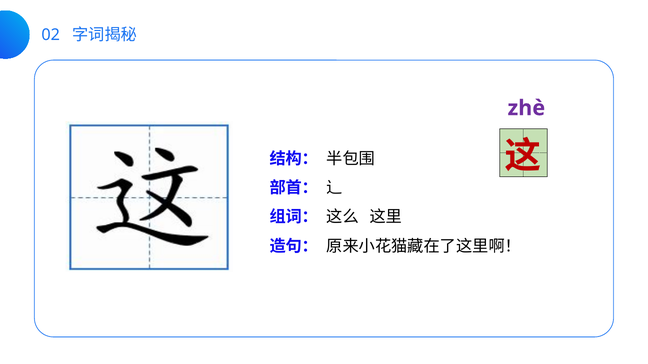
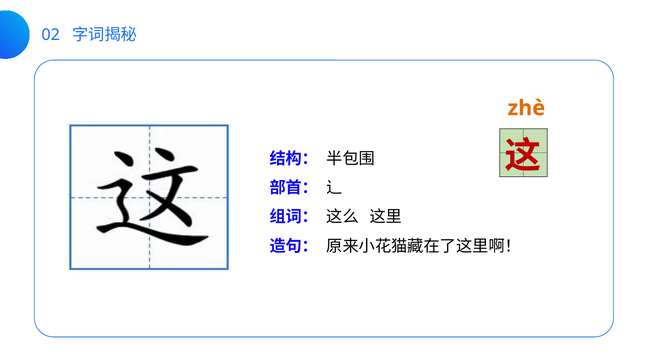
zhè colour: purple -> orange (526, 108)
